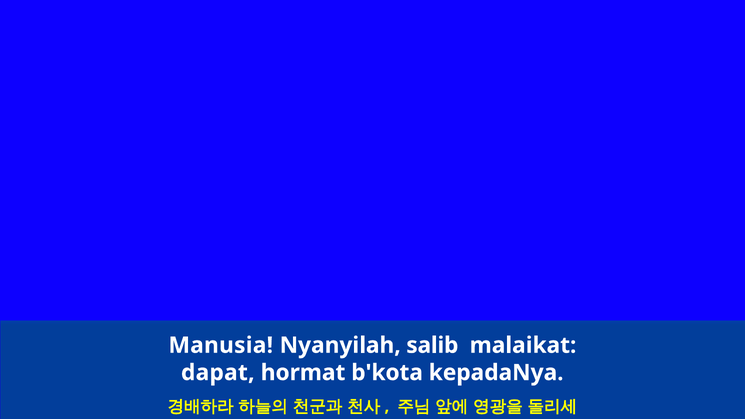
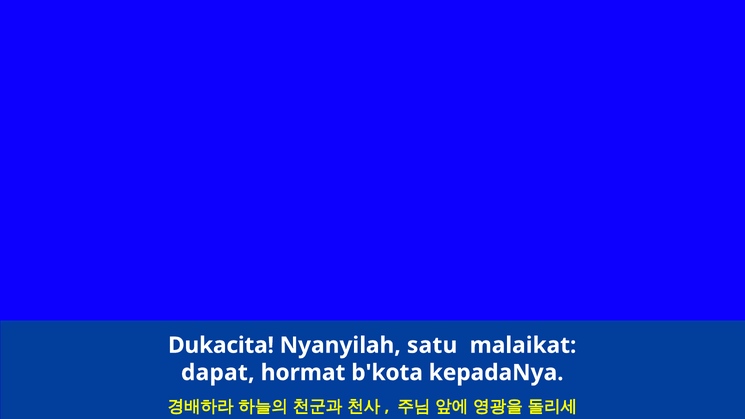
Manusia: Manusia -> Dukacita (221, 345)
salib: salib -> satu (432, 345)
